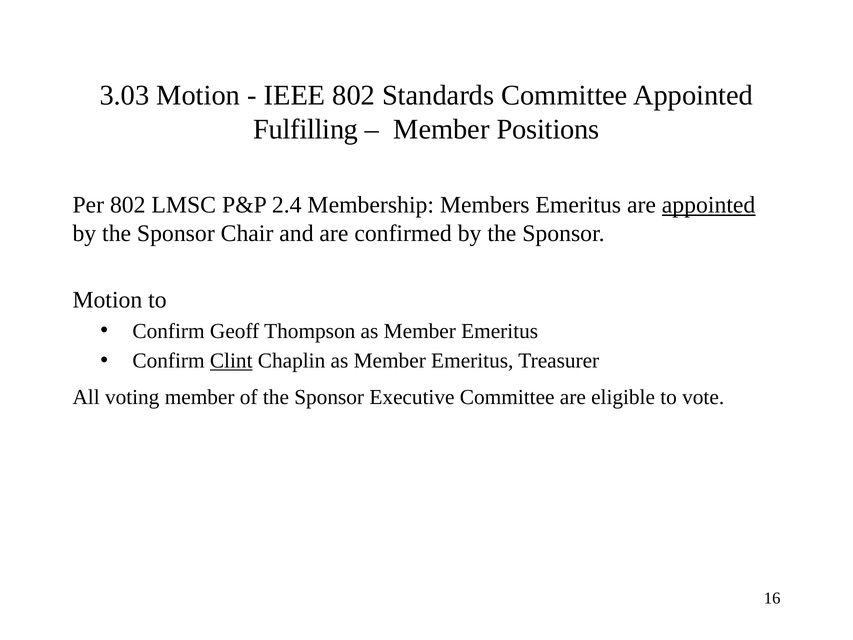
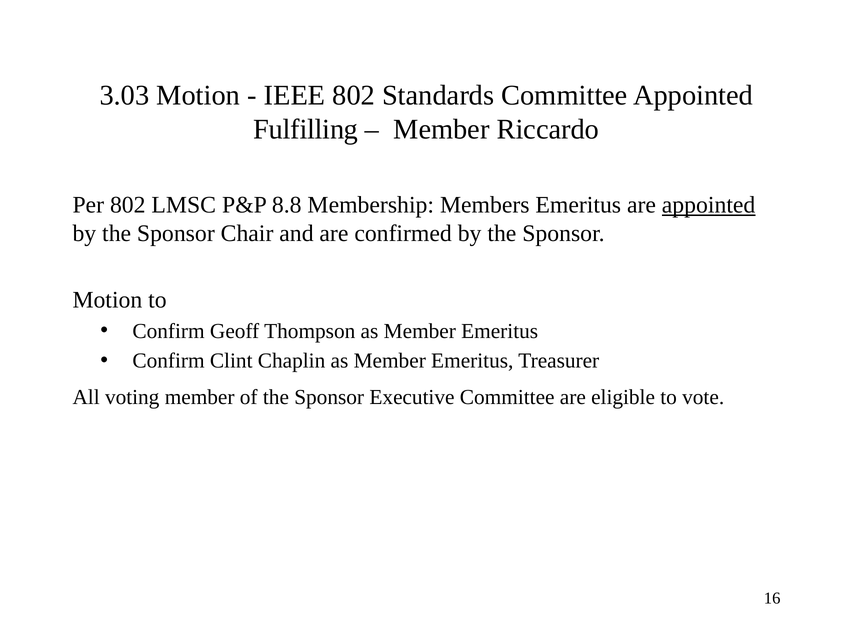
Positions: Positions -> Riccardo (548, 129)
2.4: 2.4 -> 8.8 (287, 205)
Clint underline: present -> none (231, 361)
